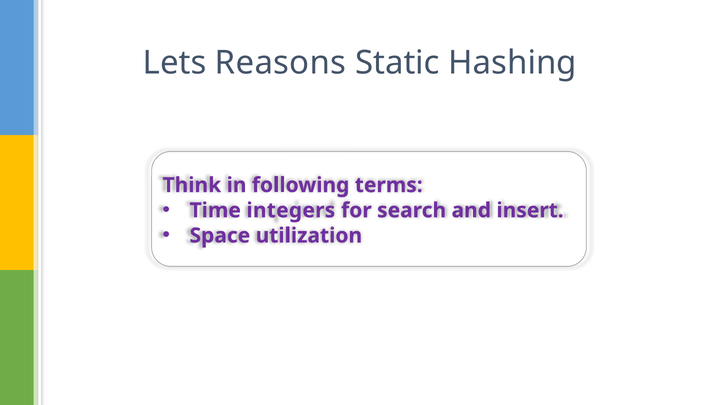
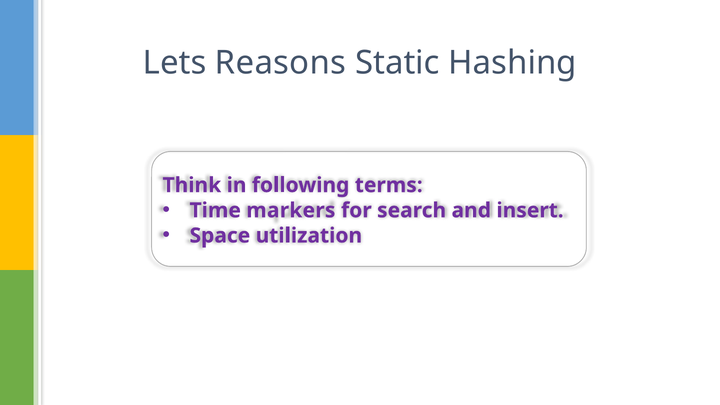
integers: integers -> markers (291, 210)
